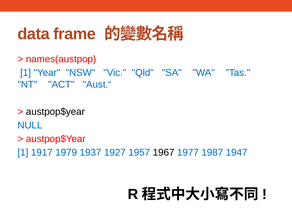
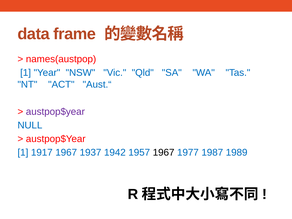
austpop$year colour: black -> purple (55, 112)
1917 1979: 1979 -> 1967 (66, 153)
1927: 1927 -> 1942 (115, 153)
1947: 1947 -> 1989 (237, 153)
